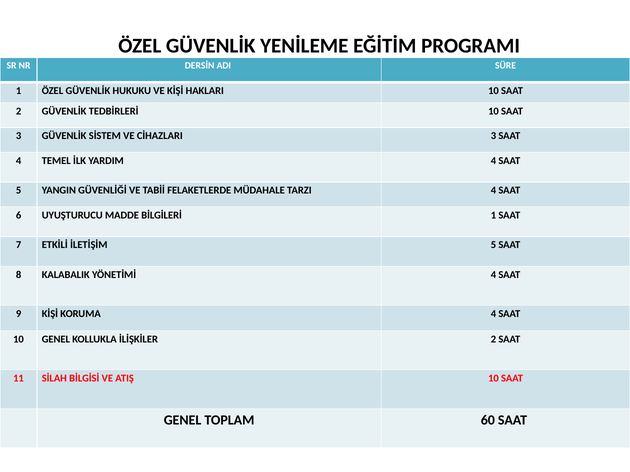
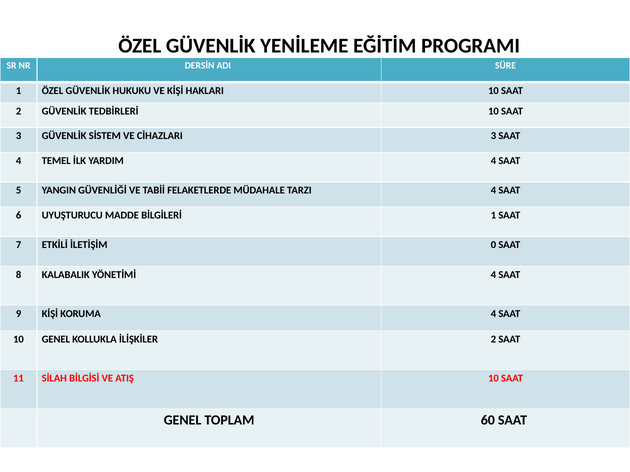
İLETİŞİM 5: 5 -> 0 (493, 245)
